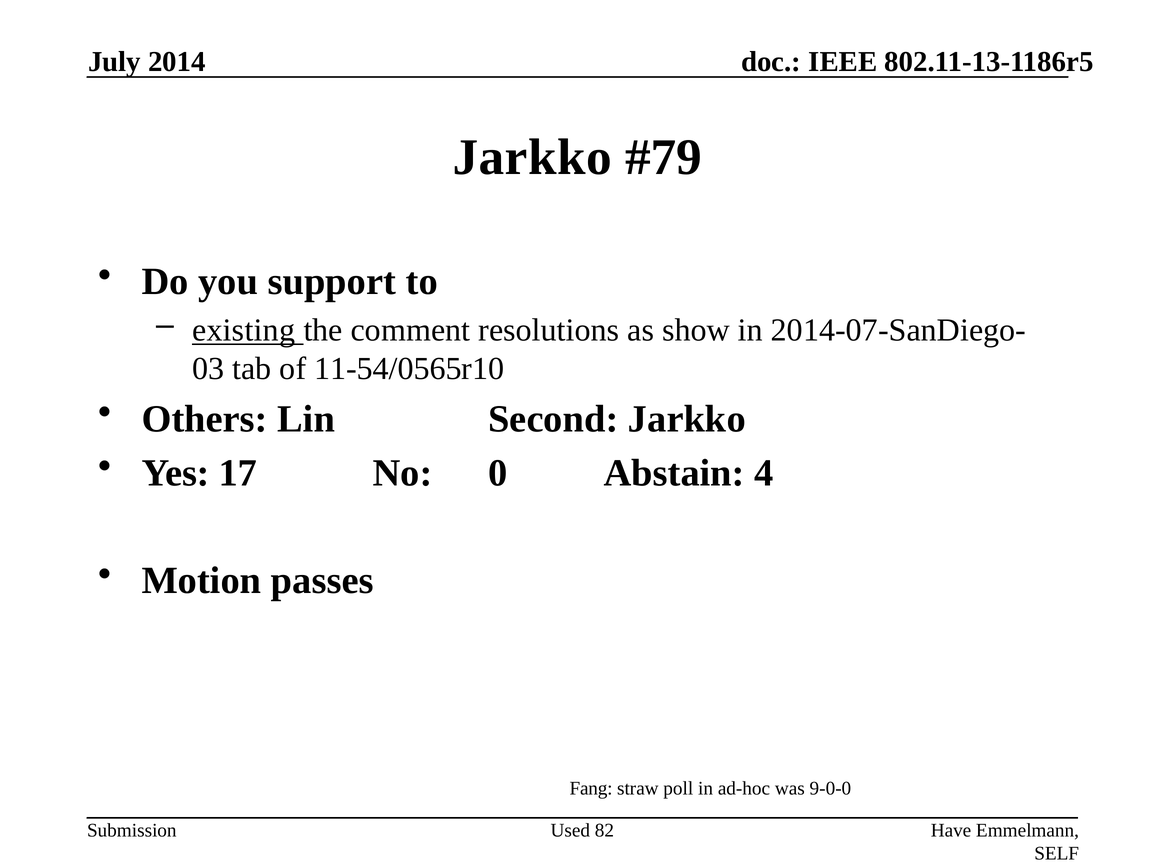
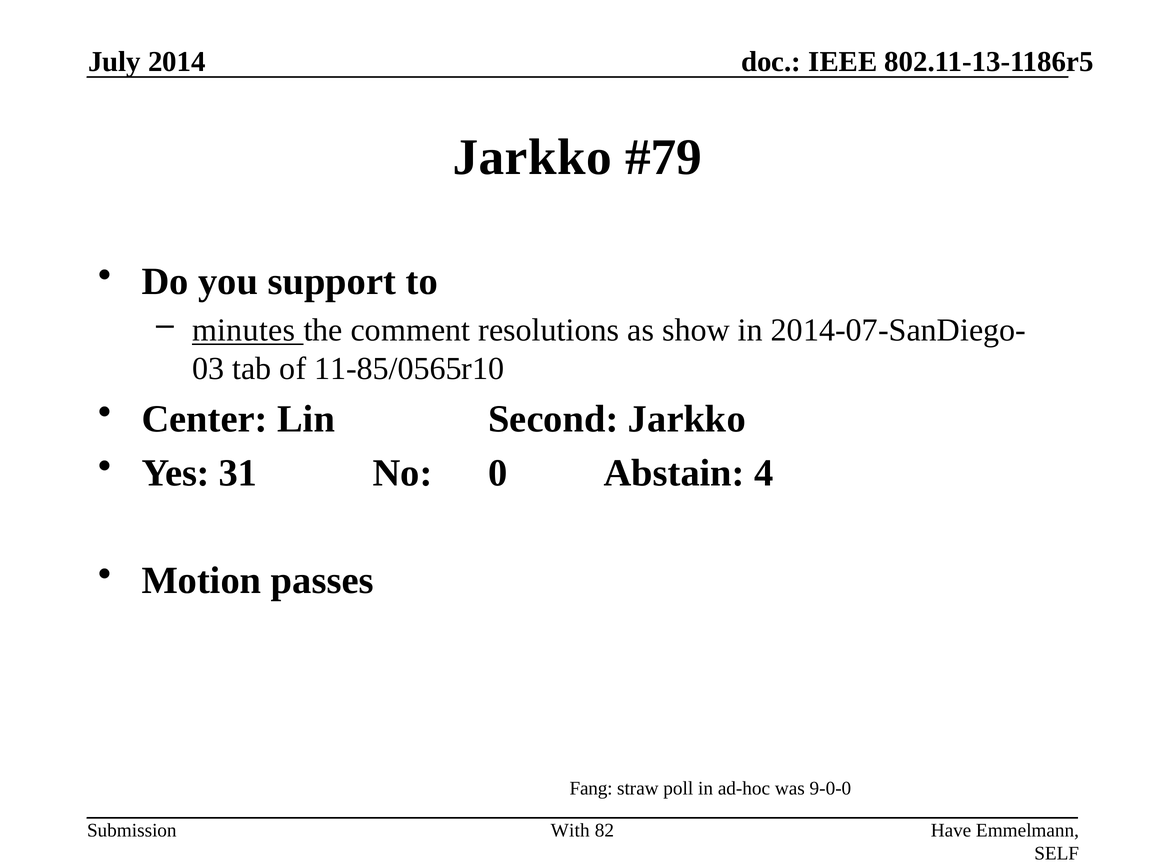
existing: existing -> minutes (244, 330)
11-54/0565r10: 11-54/0565r10 -> 11-85/0565r10 (409, 369)
Others: Others -> Center (205, 419)
17: 17 -> 31 (238, 473)
Used: Used -> With (570, 831)
